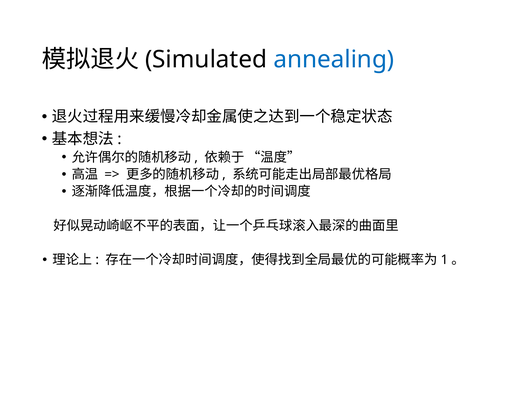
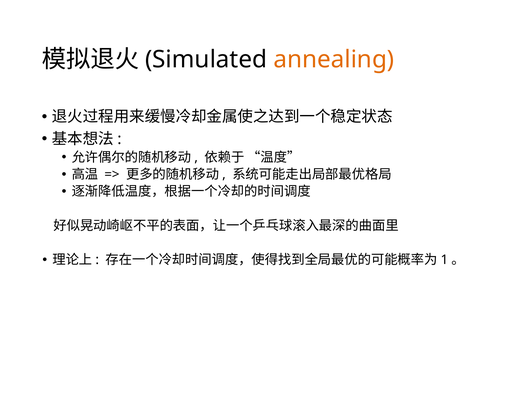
annealing colour: blue -> orange (334, 60)
